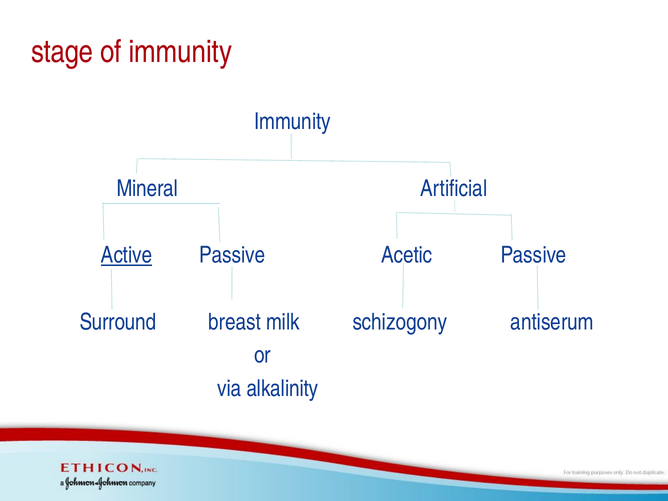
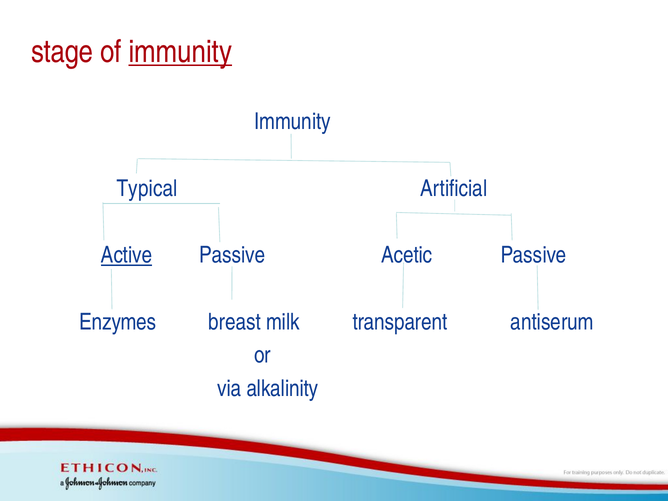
immunity underline: none -> present (180, 52)
Mineral: Mineral -> Typical (147, 188)
Surround: Surround -> Enzymes (118, 322)
schizogony: schizogony -> transparent (400, 322)
